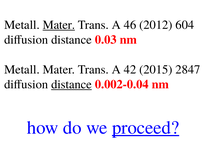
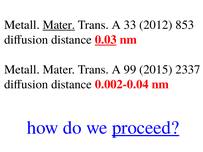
46: 46 -> 33 (130, 25)
604: 604 -> 853 (185, 25)
0.03 underline: none -> present (106, 40)
42: 42 -> 99 (130, 70)
2847: 2847 -> 2337 (188, 70)
distance underline: present -> none (71, 84)
